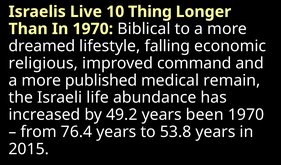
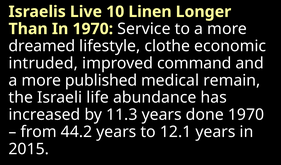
Thing: Thing -> Linen (150, 12)
Biblical: Biblical -> Service (144, 29)
falling: falling -> clothe (167, 46)
religious: religious -> intruded (43, 63)
49.2: 49.2 -> 11.3 (122, 114)
been: been -> done (205, 114)
76.4: 76.4 -> 44.2 (76, 132)
53.8: 53.8 -> 12.1 (176, 132)
